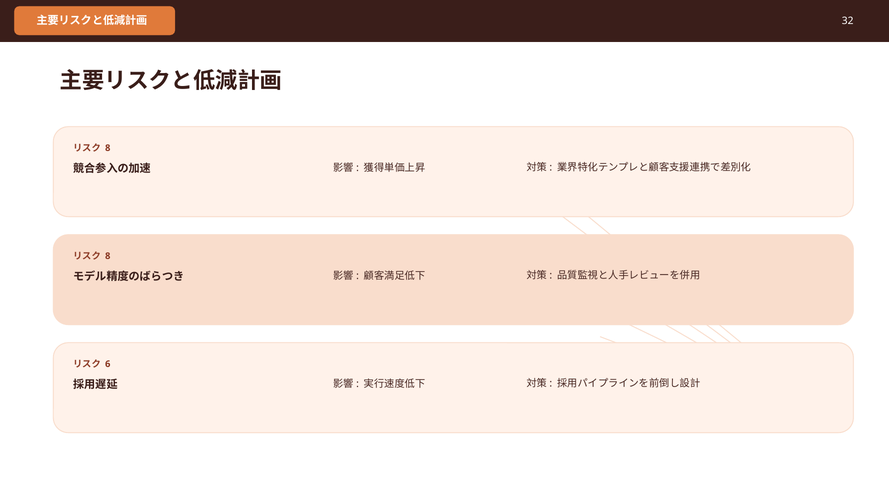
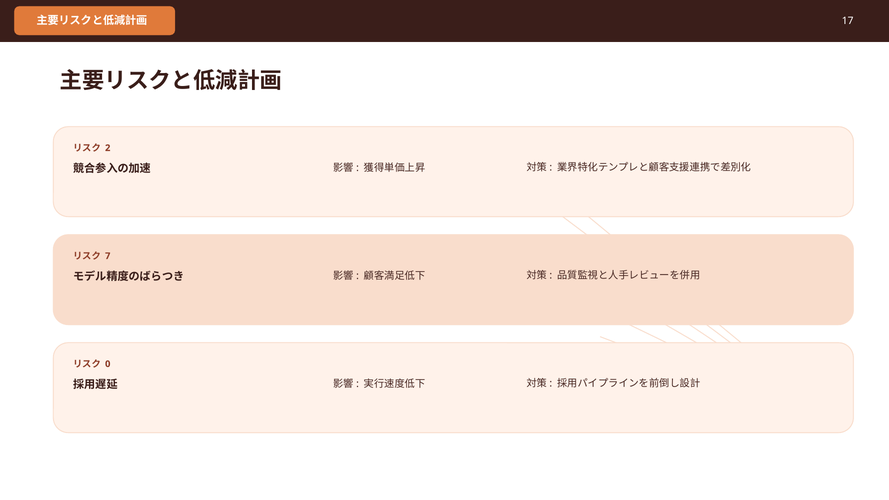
32: 32 -> 17 (848, 21)
8: 8 -> 2 (108, 148)
8: 8 -> 7 (108, 256)
6: 6 -> 0 (108, 364)
